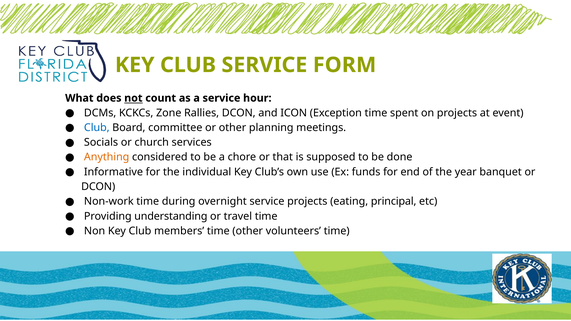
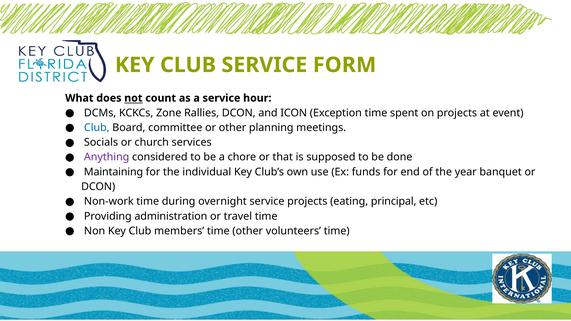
Anything colour: orange -> purple (107, 157)
Informative: Informative -> Maintaining (114, 172)
understanding: understanding -> administration (171, 216)
